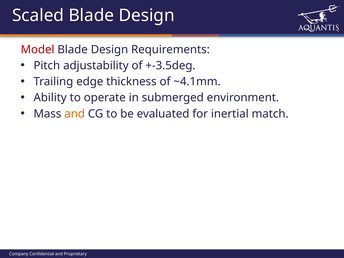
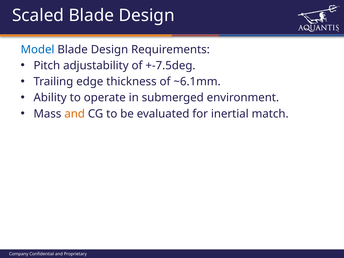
Model colour: red -> blue (38, 50)
+-3.5deg: +-3.5deg -> +-7.5deg (170, 66)
~4.1mm: ~4.1mm -> ~6.1mm (197, 82)
